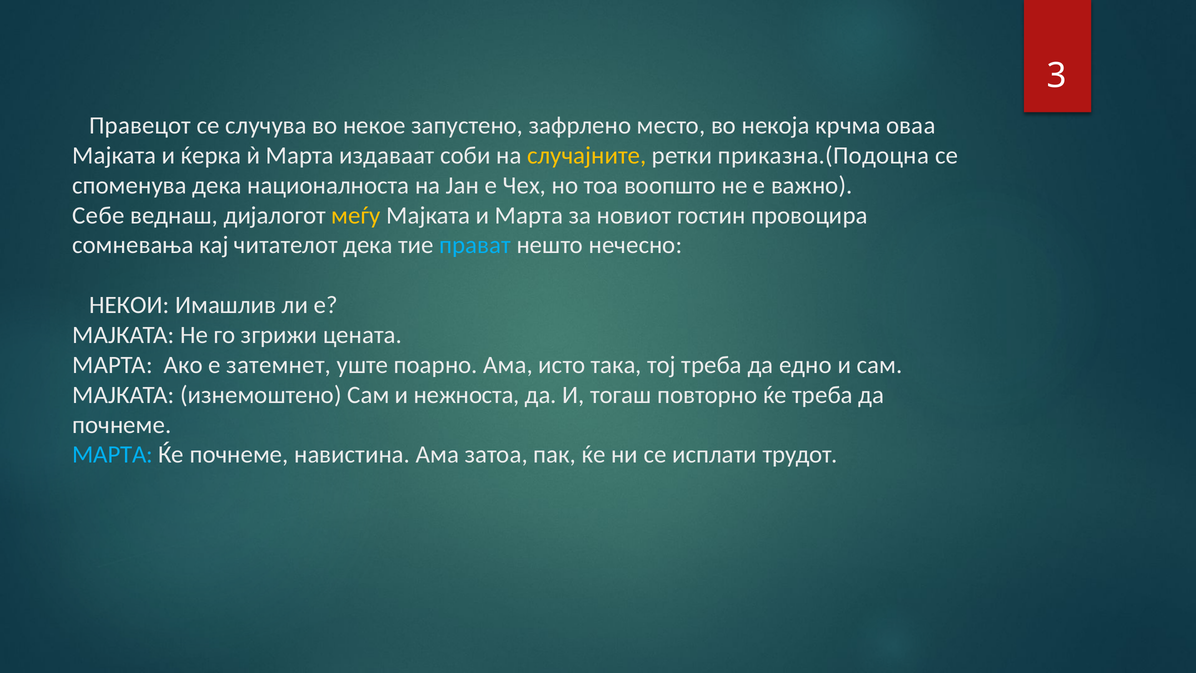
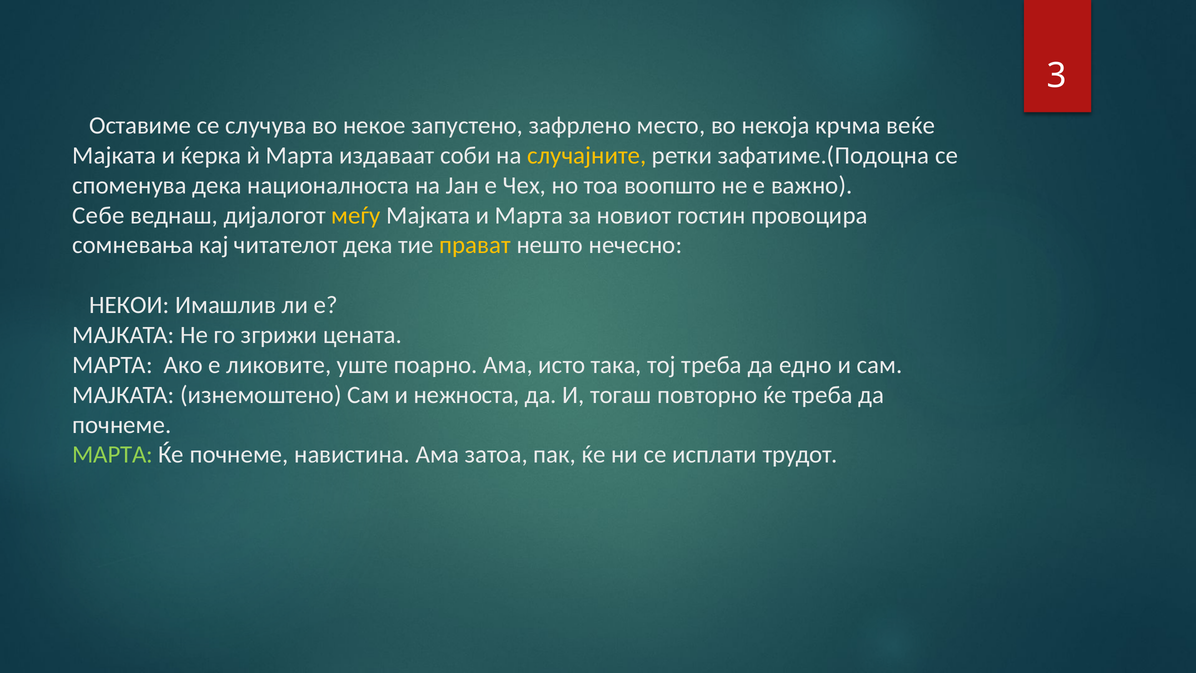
Правецот: Правецот -> Оставиме (140, 126)
оваа: оваа -> веќе (911, 126)
приказна.(Подоцна: приказна.(Подоцна -> зафатиме.(Подоцна (824, 155)
прават colour: light blue -> yellow (475, 245)
затемнет: затемнет -> ликовите (279, 365)
МАРТА colour: light blue -> light green (113, 455)
